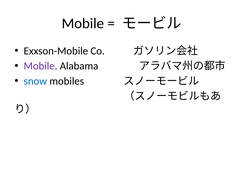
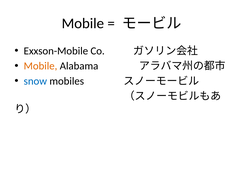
Mobile colour: purple -> orange (41, 66)
